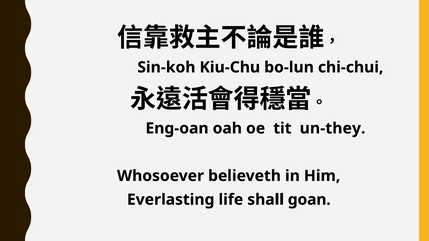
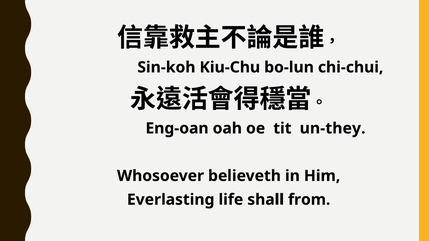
goan: goan -> from (309, 200)
